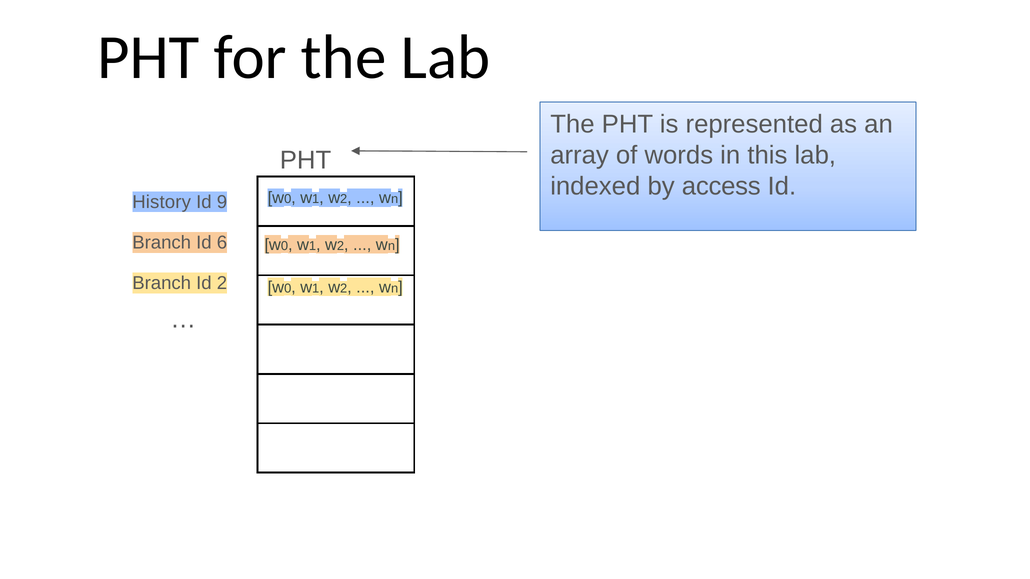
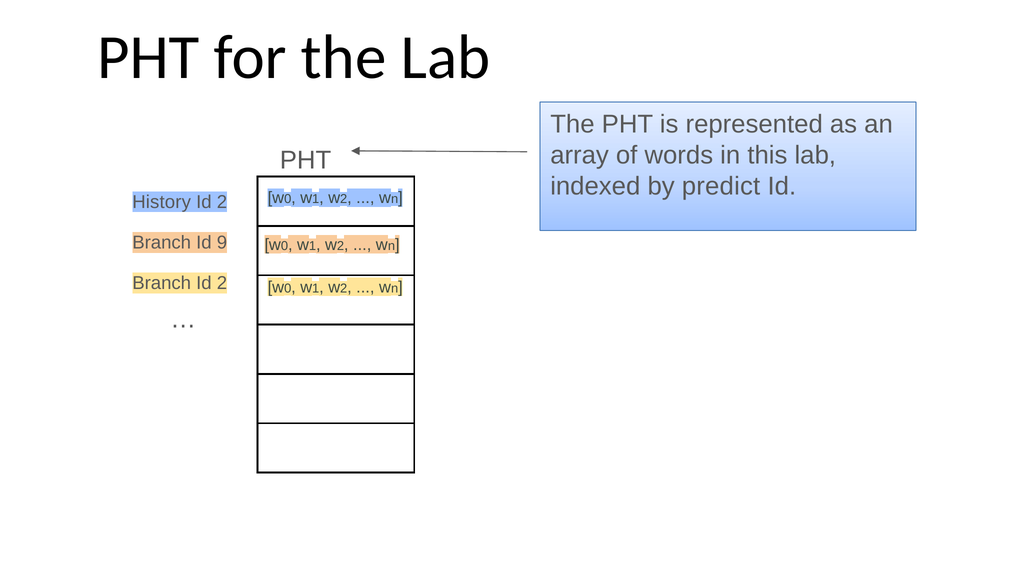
access: access -> predict (721, 186)
9: 9 -> 2 (222, 202)
6: 6 -> 9 (222, 243)
